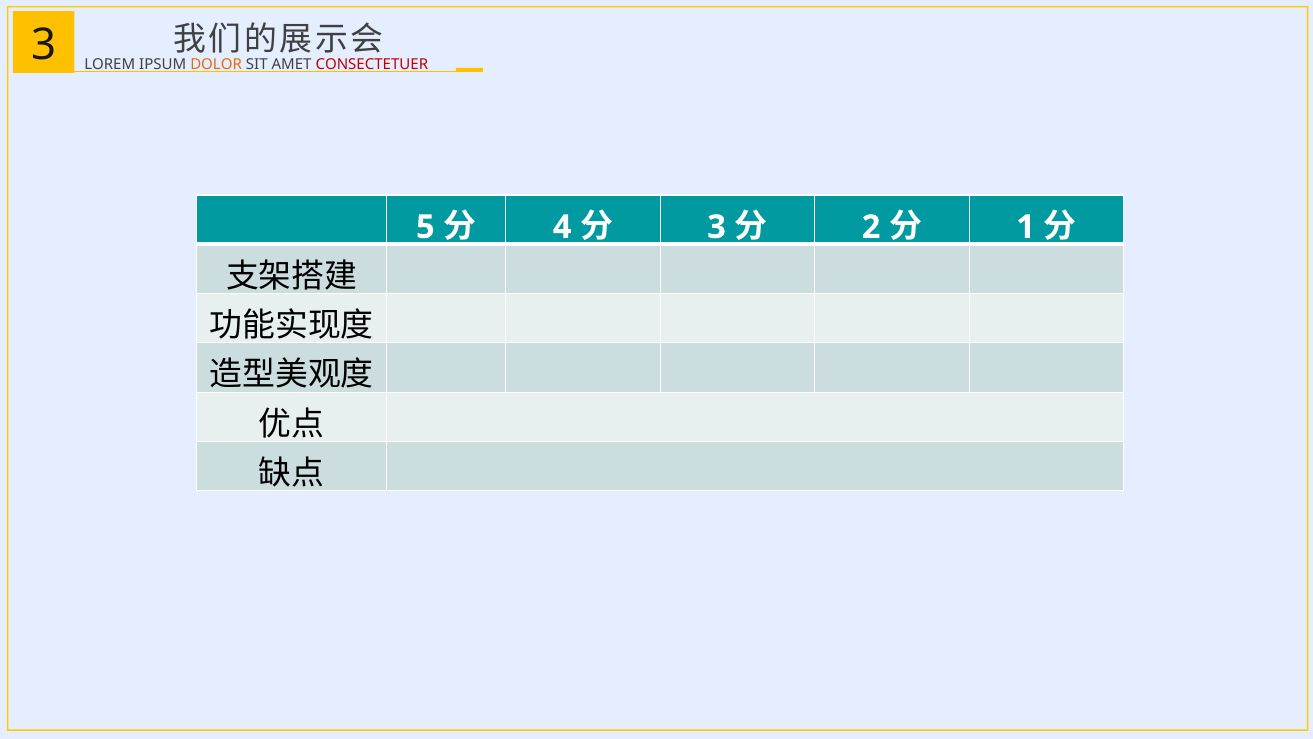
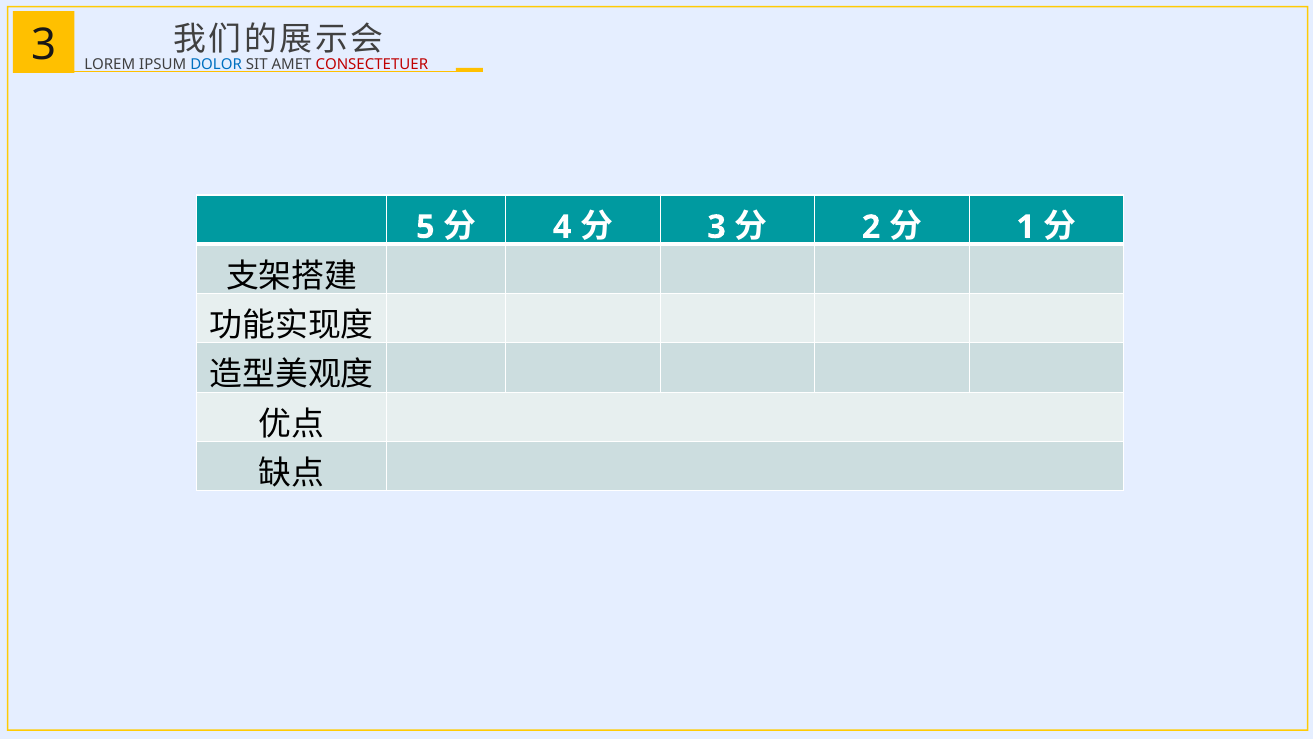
DOLOR colour: orange -> blue (216, 64)
